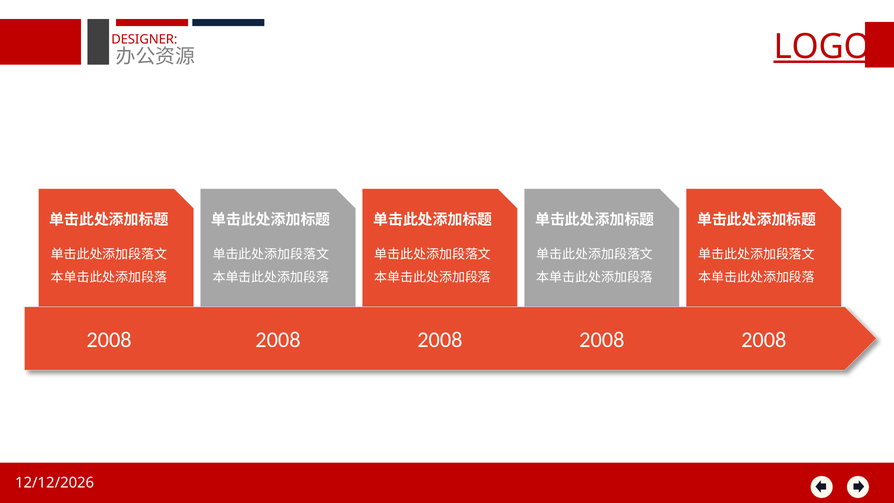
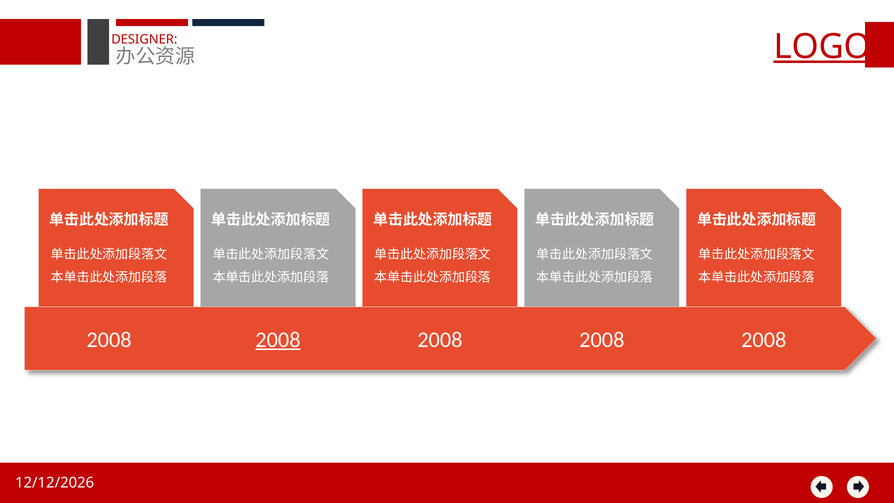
2008 underline: none -> present (278, 340)
